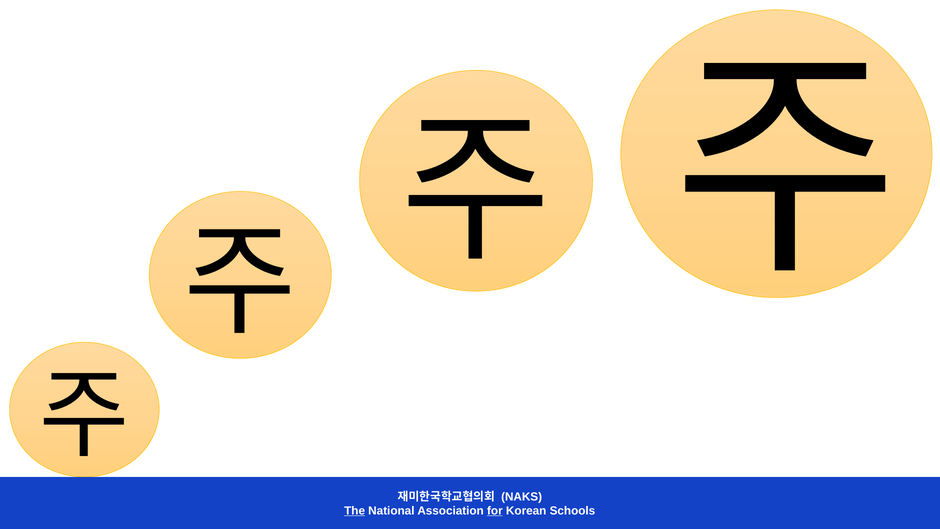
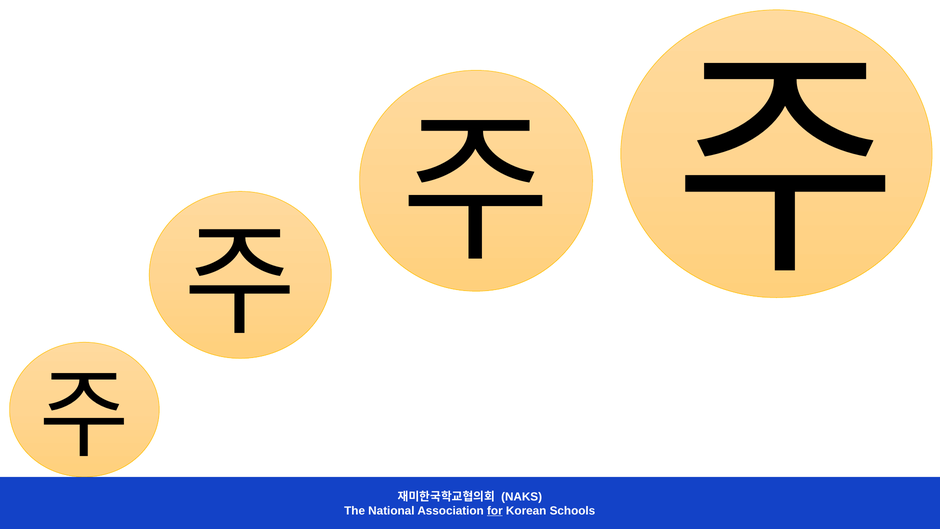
The underline: present -> none (355, 511)
